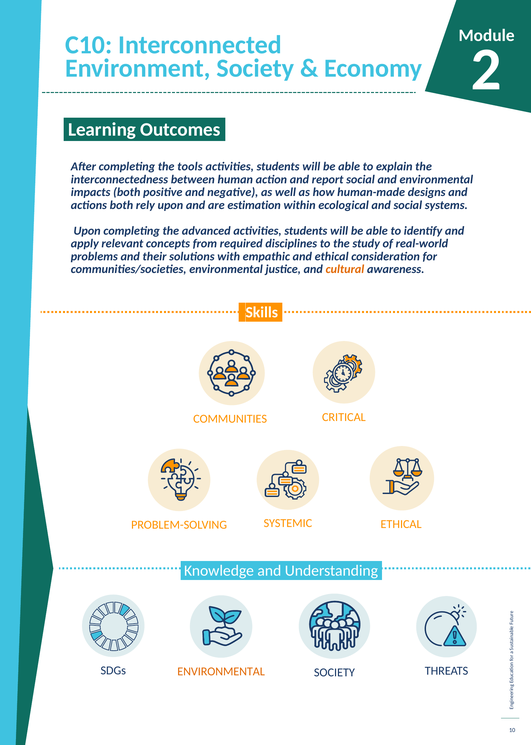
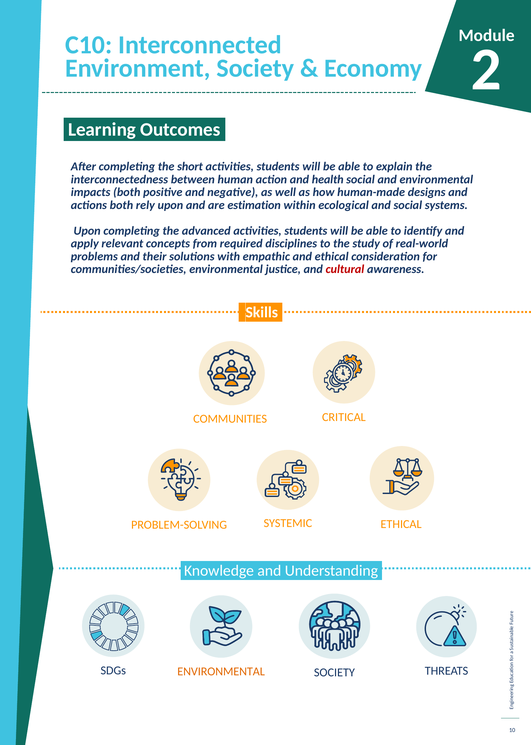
tools: tools -> short (190, 166)
report: report -> health (328, 179)
cultural colour: orange -> red (345, 269)
